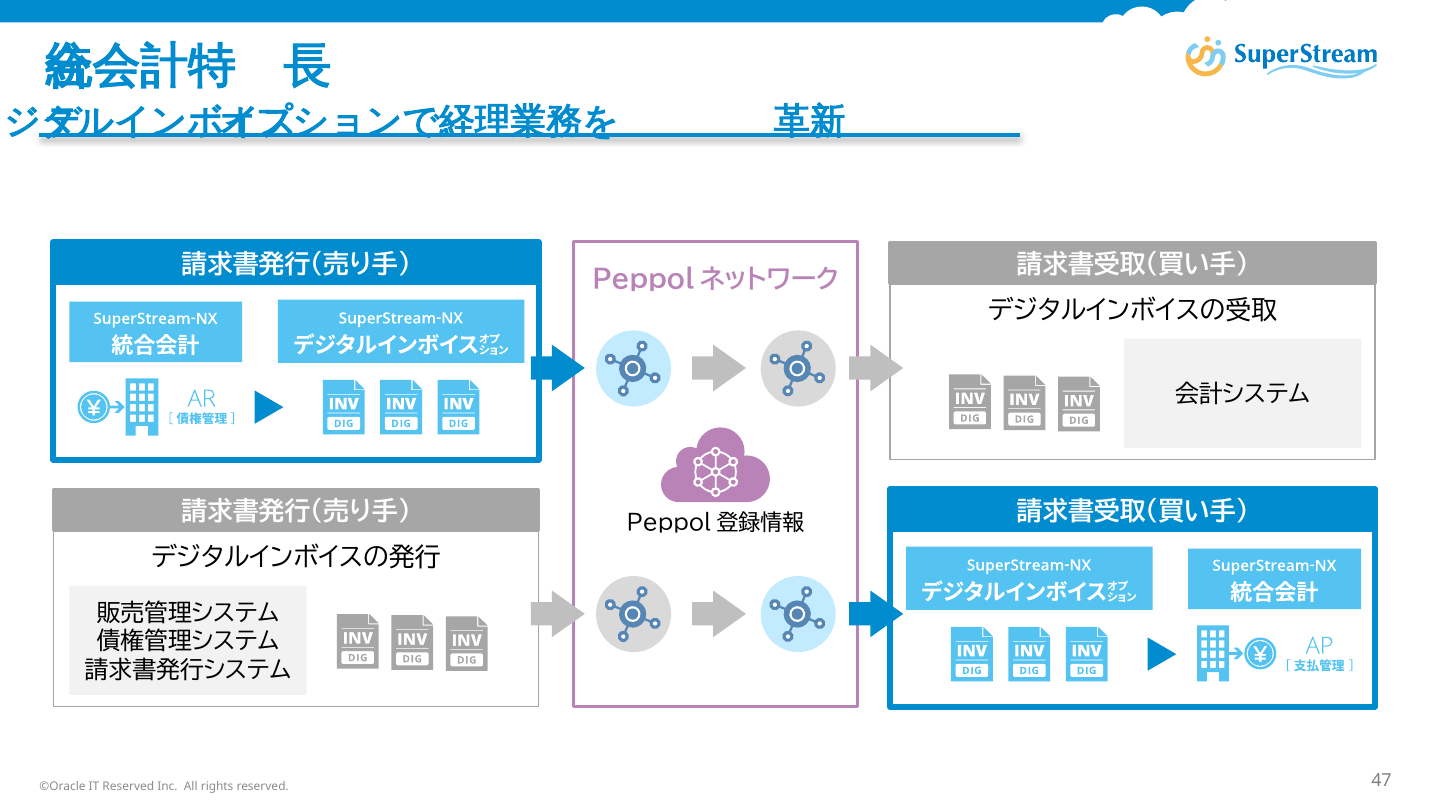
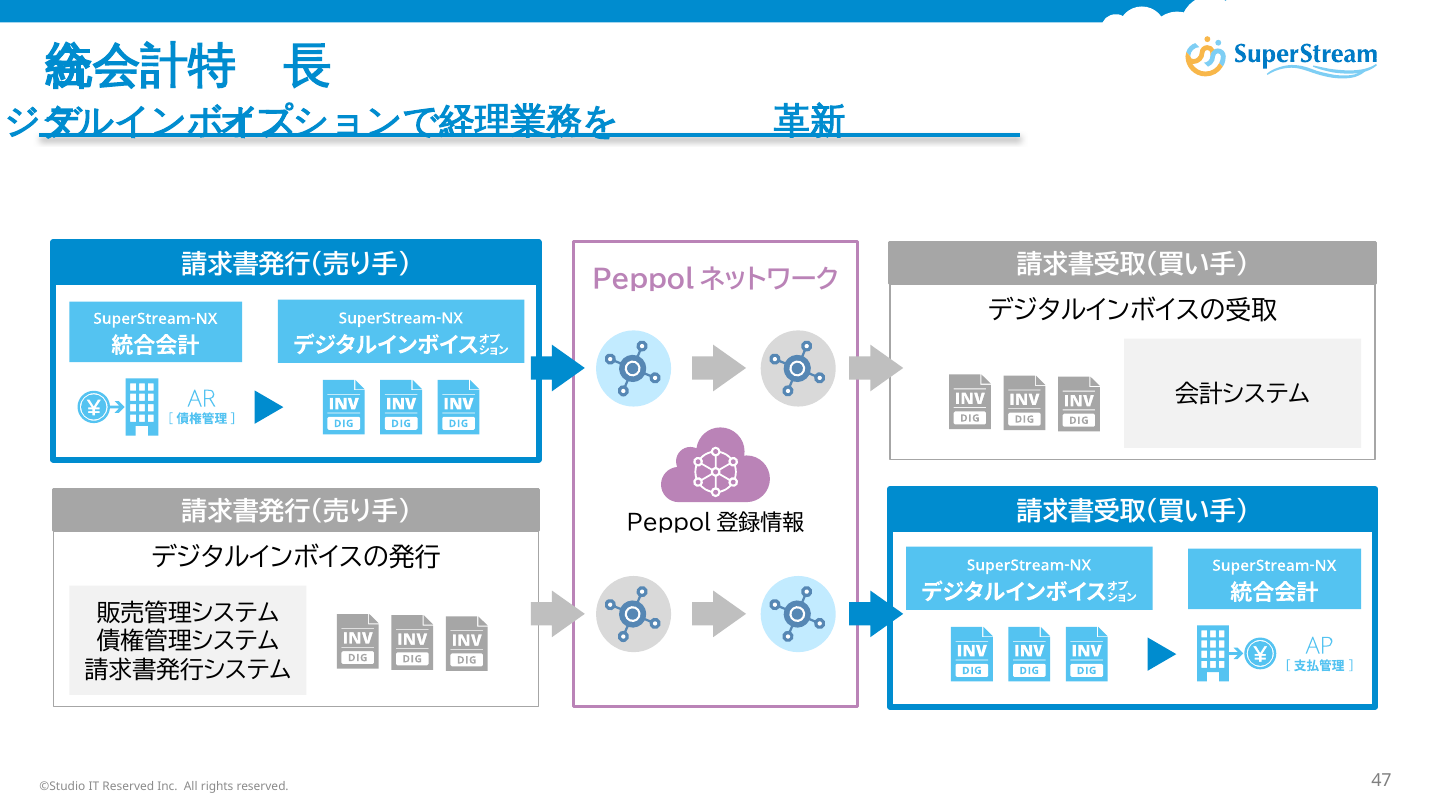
©Oracle: ©Oracle -> ©Studio (62, 787)
